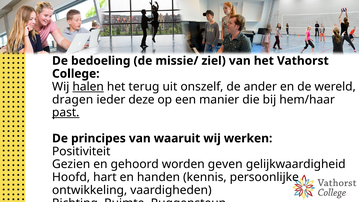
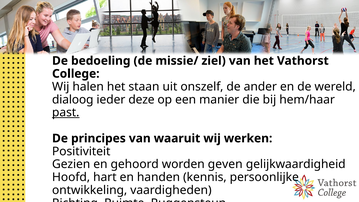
halen underline: present -> none (88, 87)
terug: terug -> staan (144, 87)
dragen: dragen -> dialoog (73, 100)
